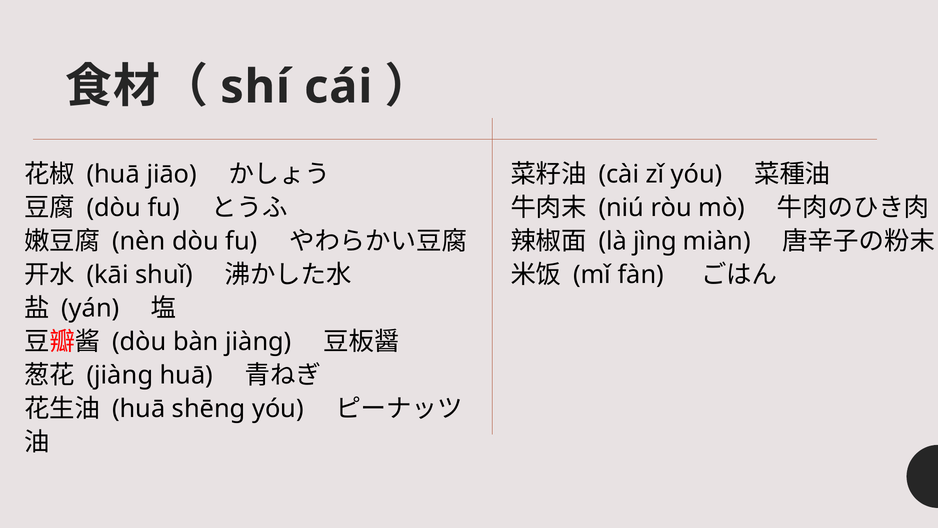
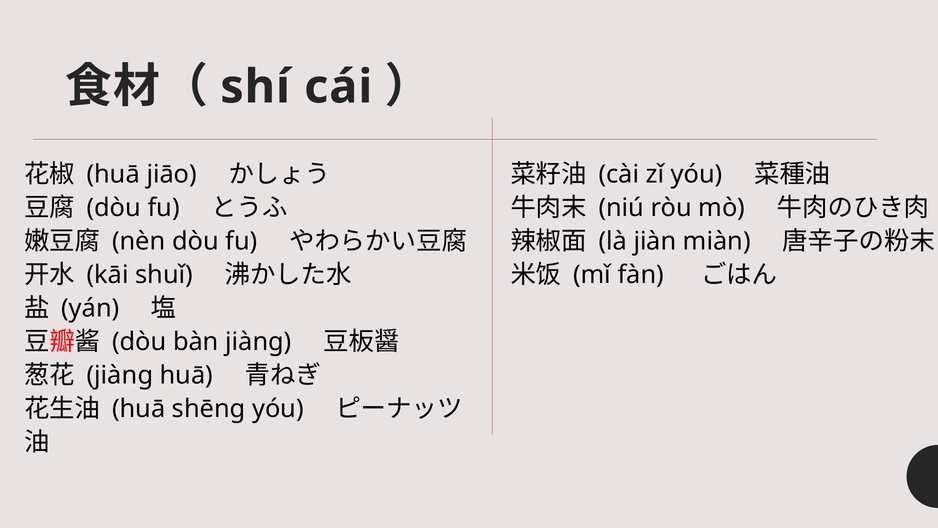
jìng: jìng -> jiàn (655, 241)
